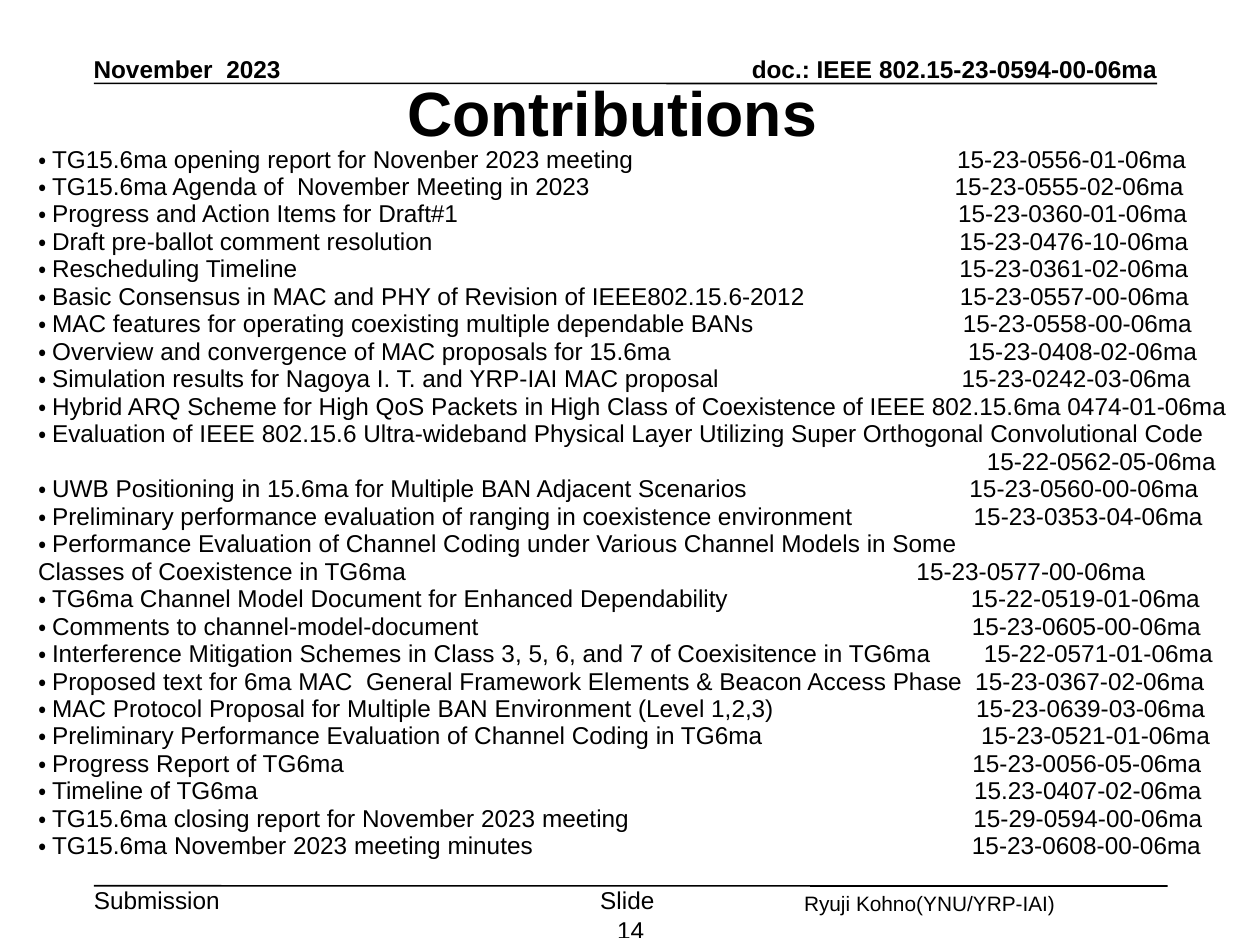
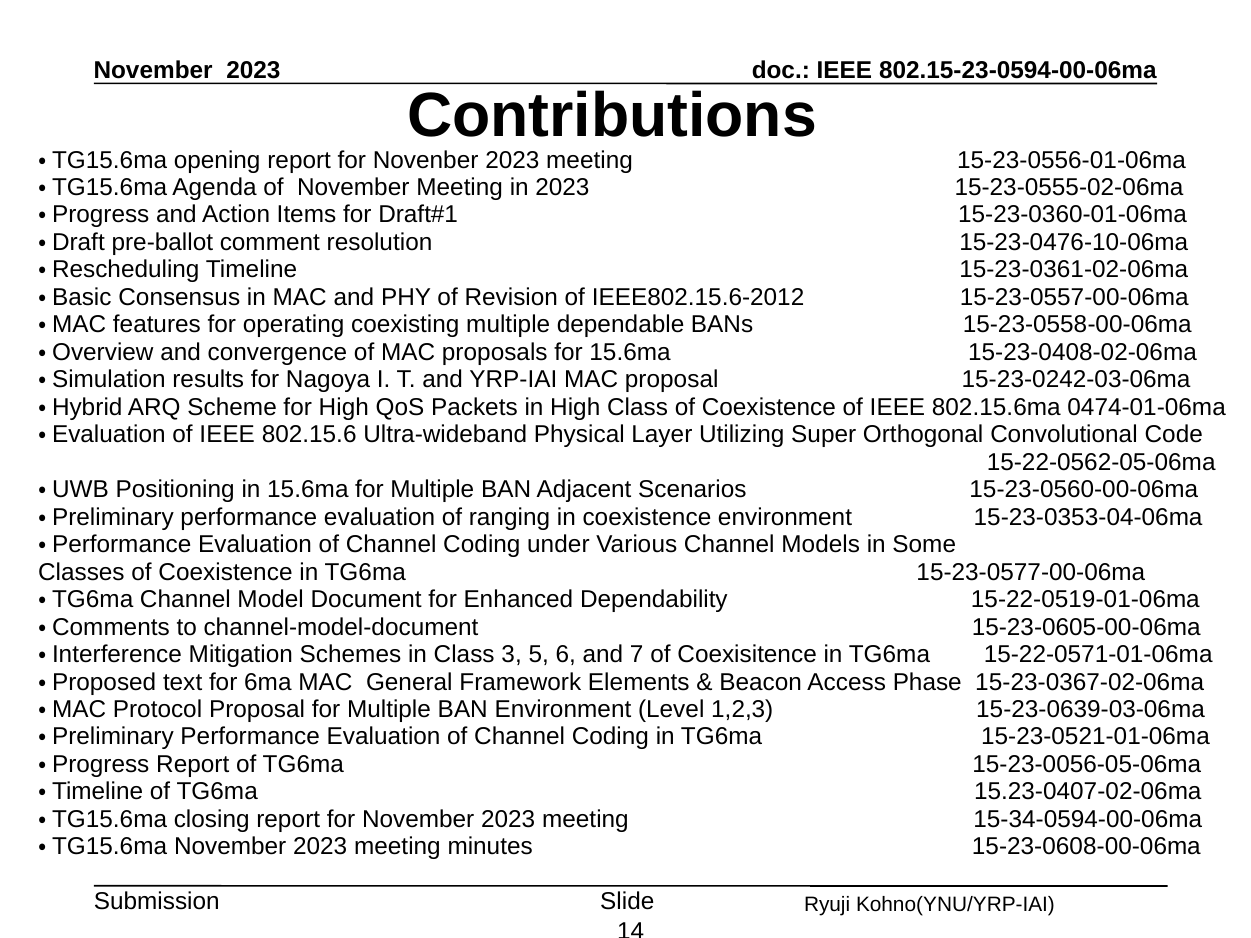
15-29-0594-00-06ma: 15-29-0594-00-06ma -> 15-34-0594-00-06ma (1088, 820)
